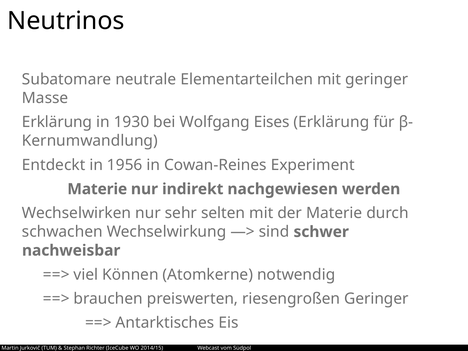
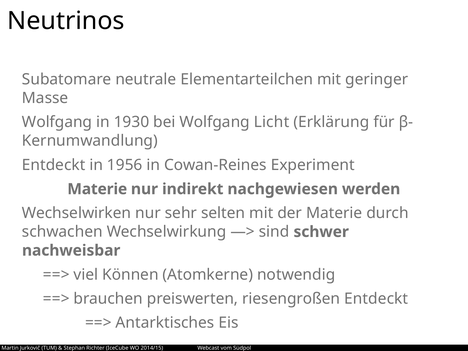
Erklärung: Erklärung -> Wolfgang (57, 122)
Eises: Eises -> Licht (272, 122)
riesengroßen Geringer: Geringer -> Entdeckt (376, 299)
